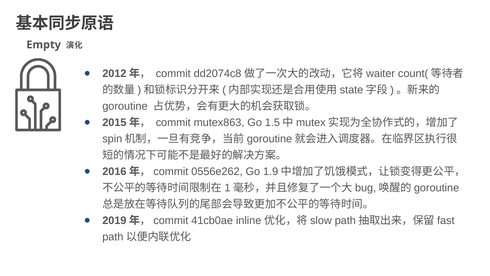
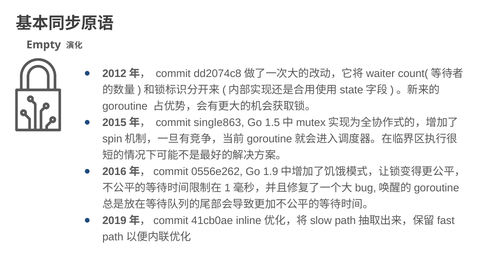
mutex863: mutex863 -> single863 (219, 122)
